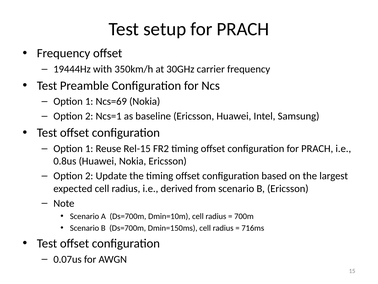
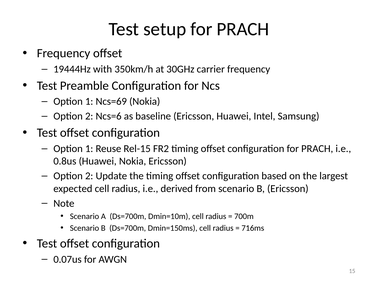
Ncs=1: Ncs=1 -> Ncs=6 (109, 116)
